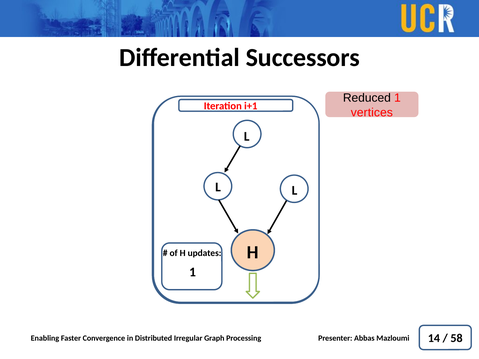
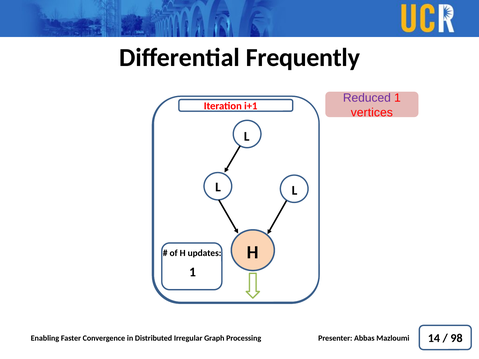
Successors: Successors -> Frequently (303, 58)
Reduced colour: black -> purple (367, 98)
58: 58 -> 98 (457, 339)
